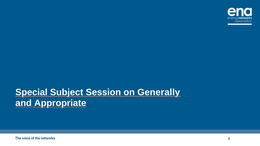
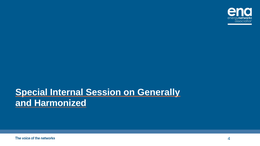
Subject: Subject -> Internal (67, 92)
Appropriate: Appropriate -> Harmonized (60, 103)
